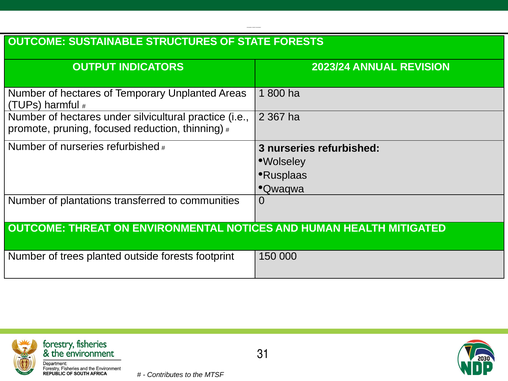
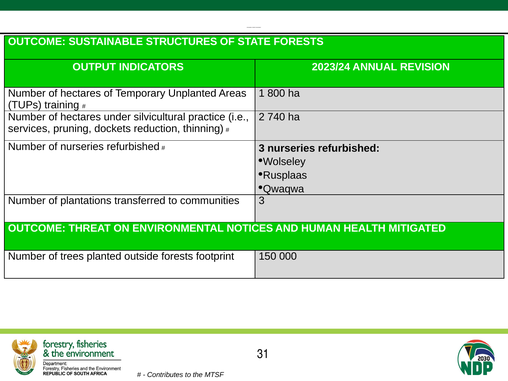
harmful: harmful -> training (62, 105)
367: 367 -> 740 (276, 117)
promote: promote -> services (29, 129)
focused: focused -> dockets (113, 129)
communities 0: 0 -> 3 (262, 201)
